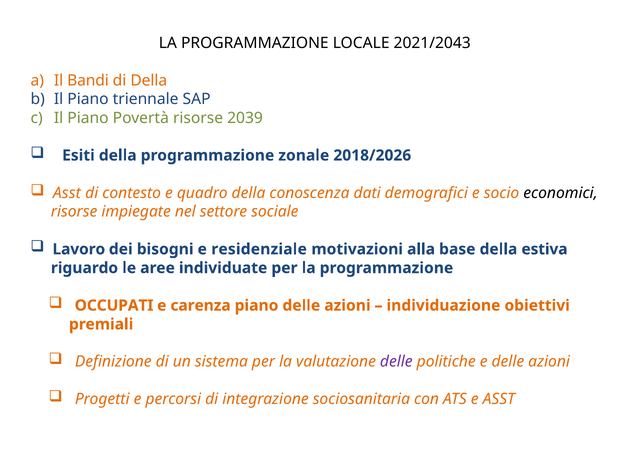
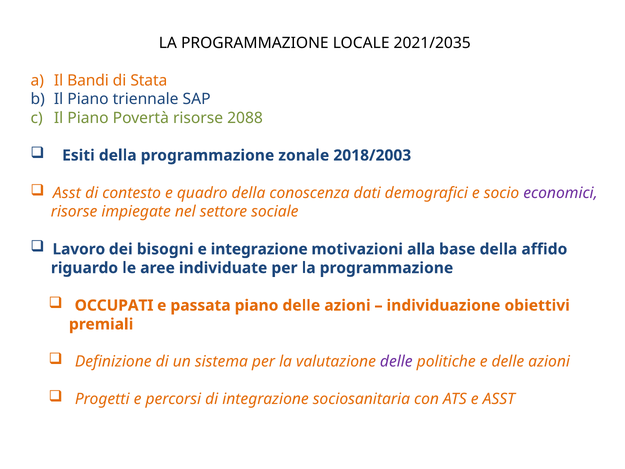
2021/2043: 2021/2043 -> 2021/2035 (432, 43)
di Della: Della -> Stata (149, 80)
2039: 2039 -> 2088 (245, 118)
2018/2026: 2018/2026 -> 2018/2003 (372, 155)
economici colour: black -> purple (560, 193)
e residenziale: residenziale -> integrazione (259, 249)
estiva: estiva -> affido (544, 249)
carenza: carenza -> passata (201, 305)
